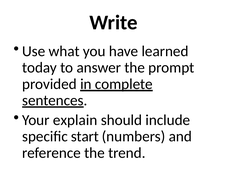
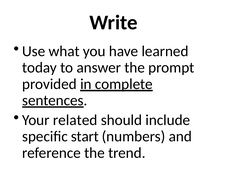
explain: explain -> related (75, 119)
